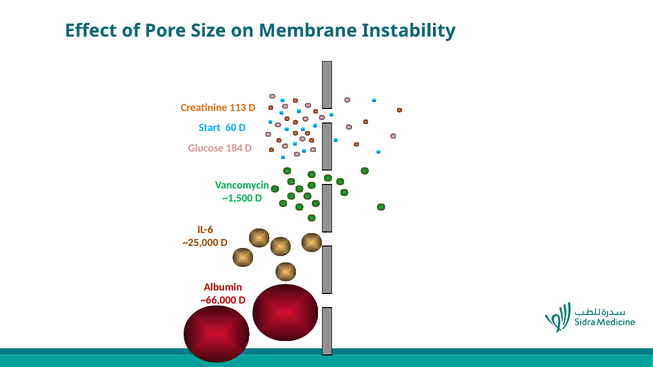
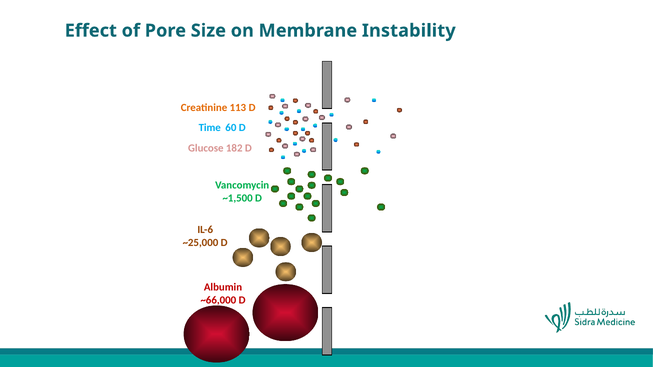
Start: Start -> Time (210, 128)
184: 184 -> 182 (234, 148)
